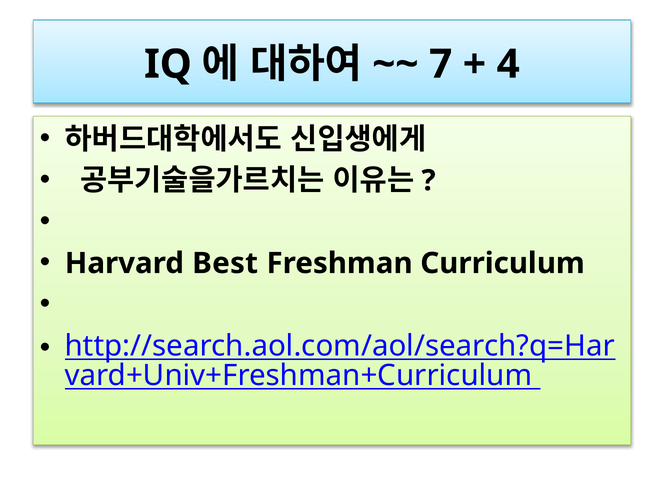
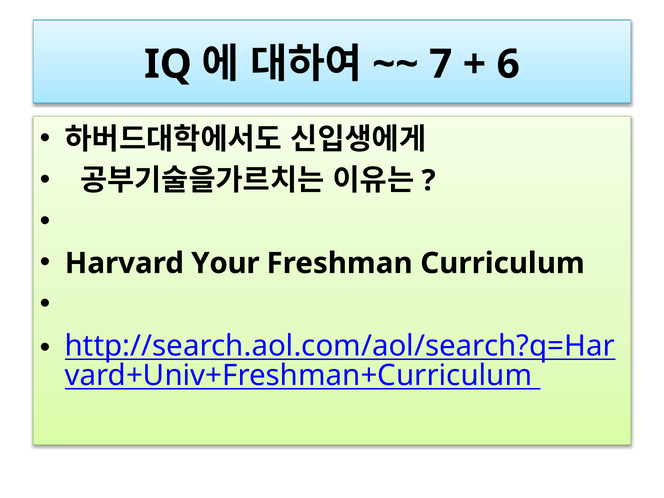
4: 4 -> 6 (508, 64)
Best: Best -> Your (225, 263)
